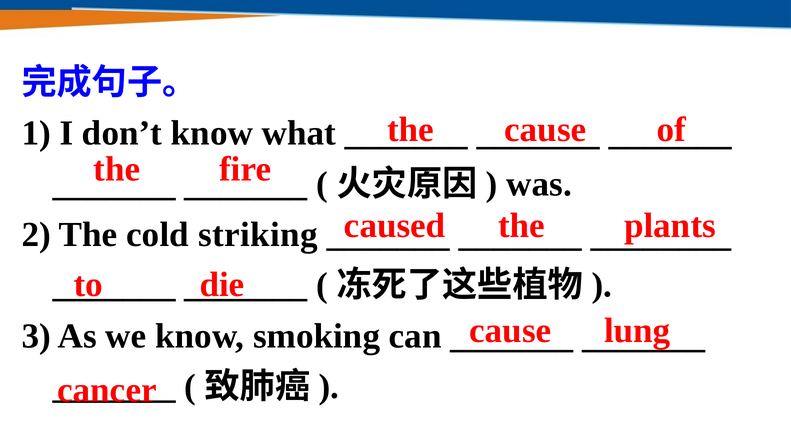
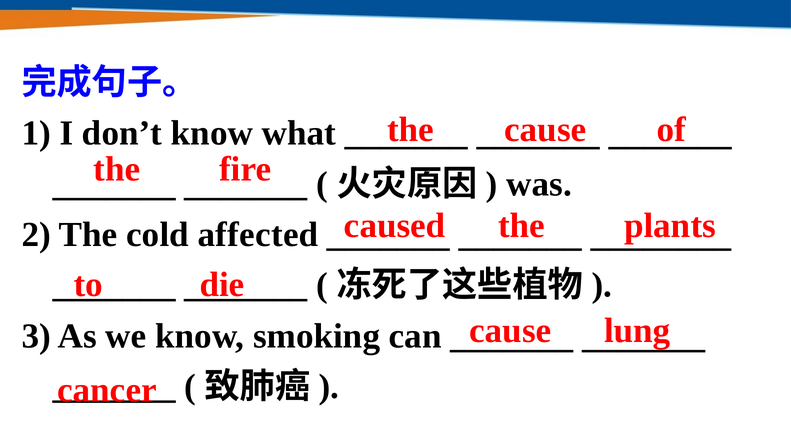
striking: striking -> affected (258, 235)
